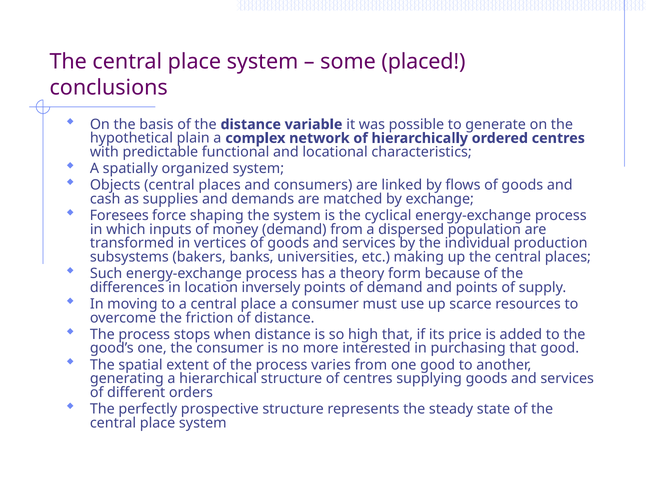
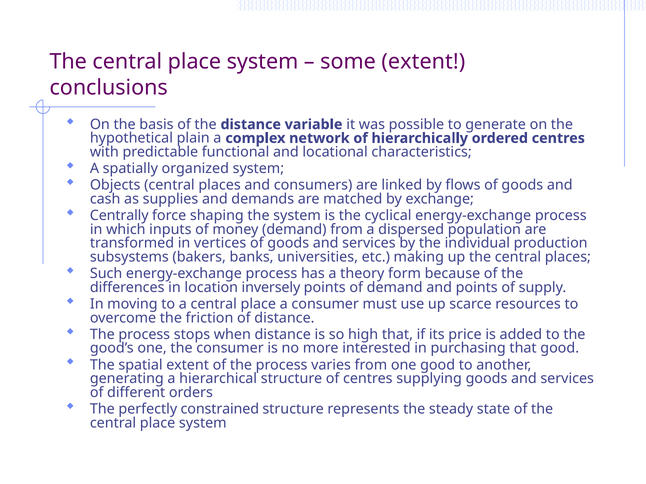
some placed: placed -> extent (423, 62)
Foresees: Foresees -> Centrally (119, 216)
prospective: prospective -> constrained (220, 409)
